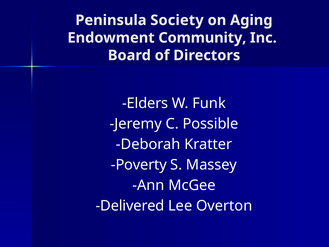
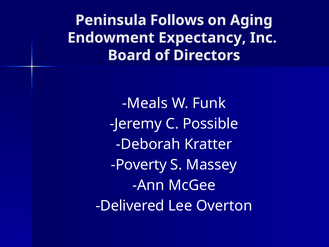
Society: Society -> Follows (177, 20)
Community: Community -> Expectancy (202, 38)
Elders: Elders -> Meals (145, 103)
